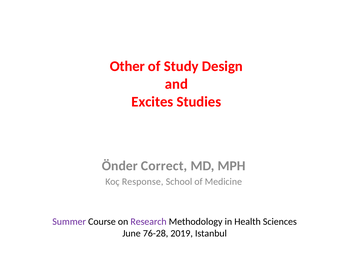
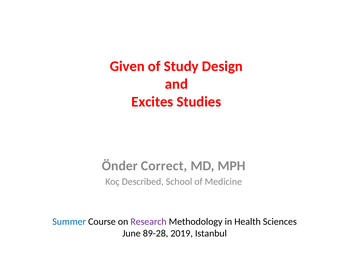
Other: Other -> Given (127, 66)
Response: Response -> Described (143, 181)
Summer colour: purple -> blue (69, 221)
76-28: 76-28 -> 89-28 (156, 233)
